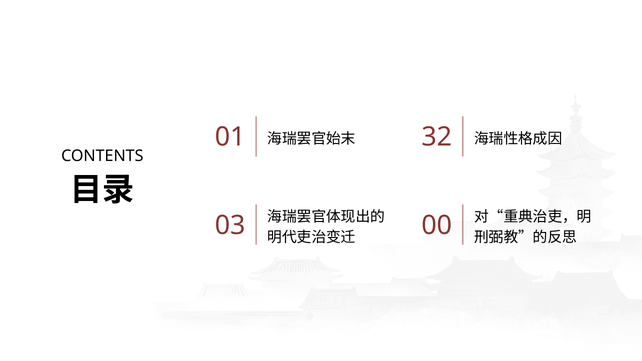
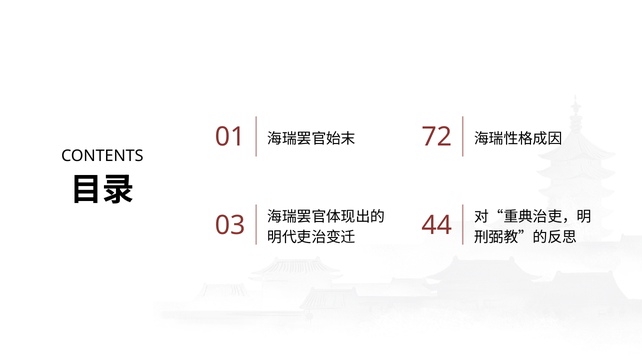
32: 32 -> 72 (437, 137)
00: 00 -> 44 (437, 225)
